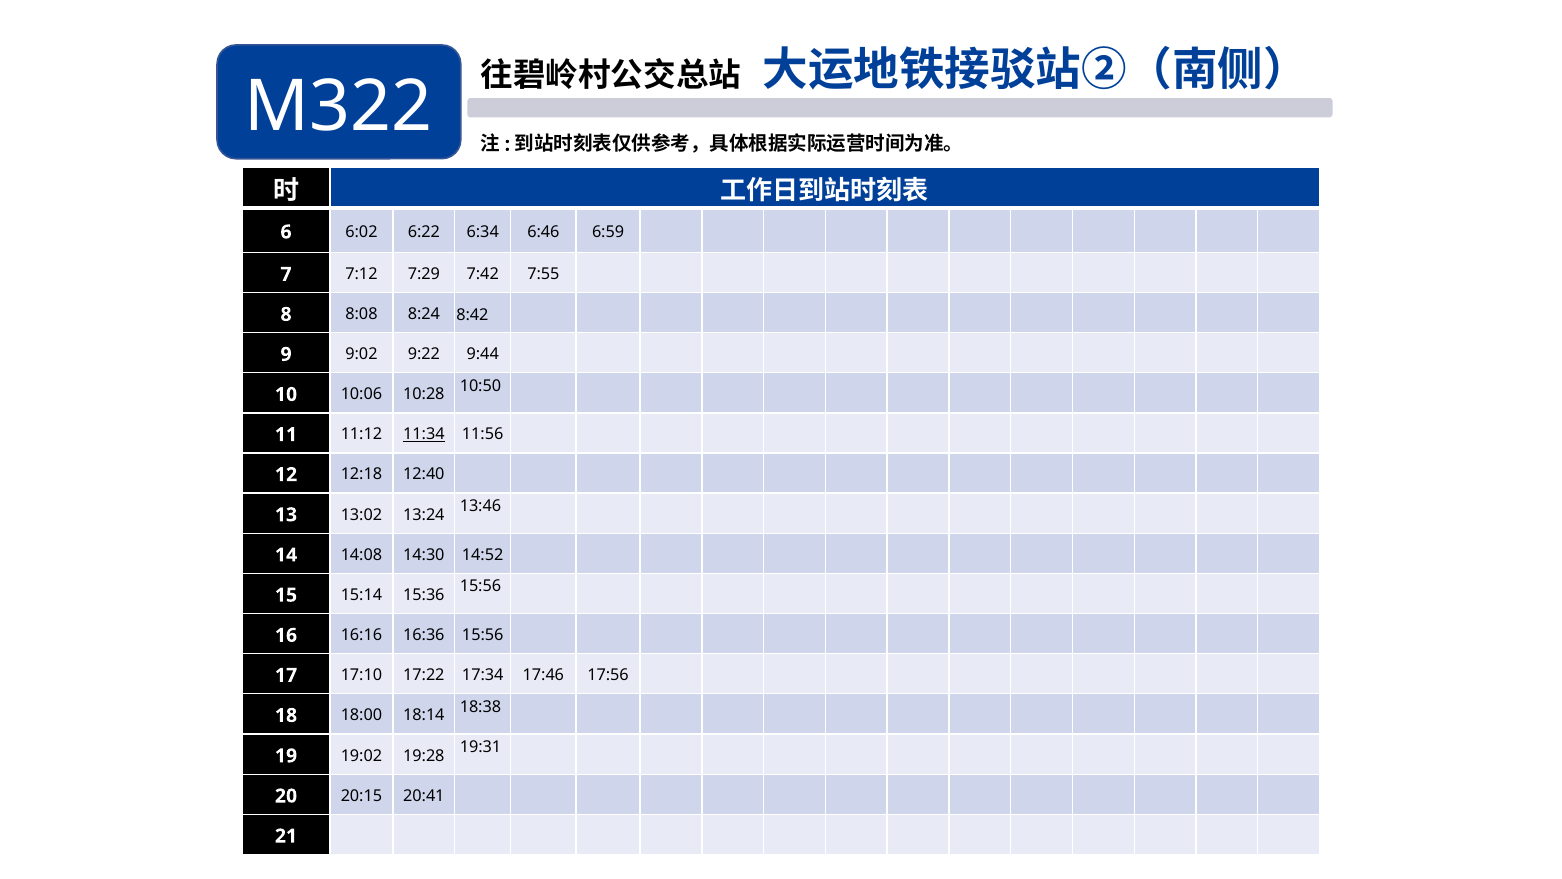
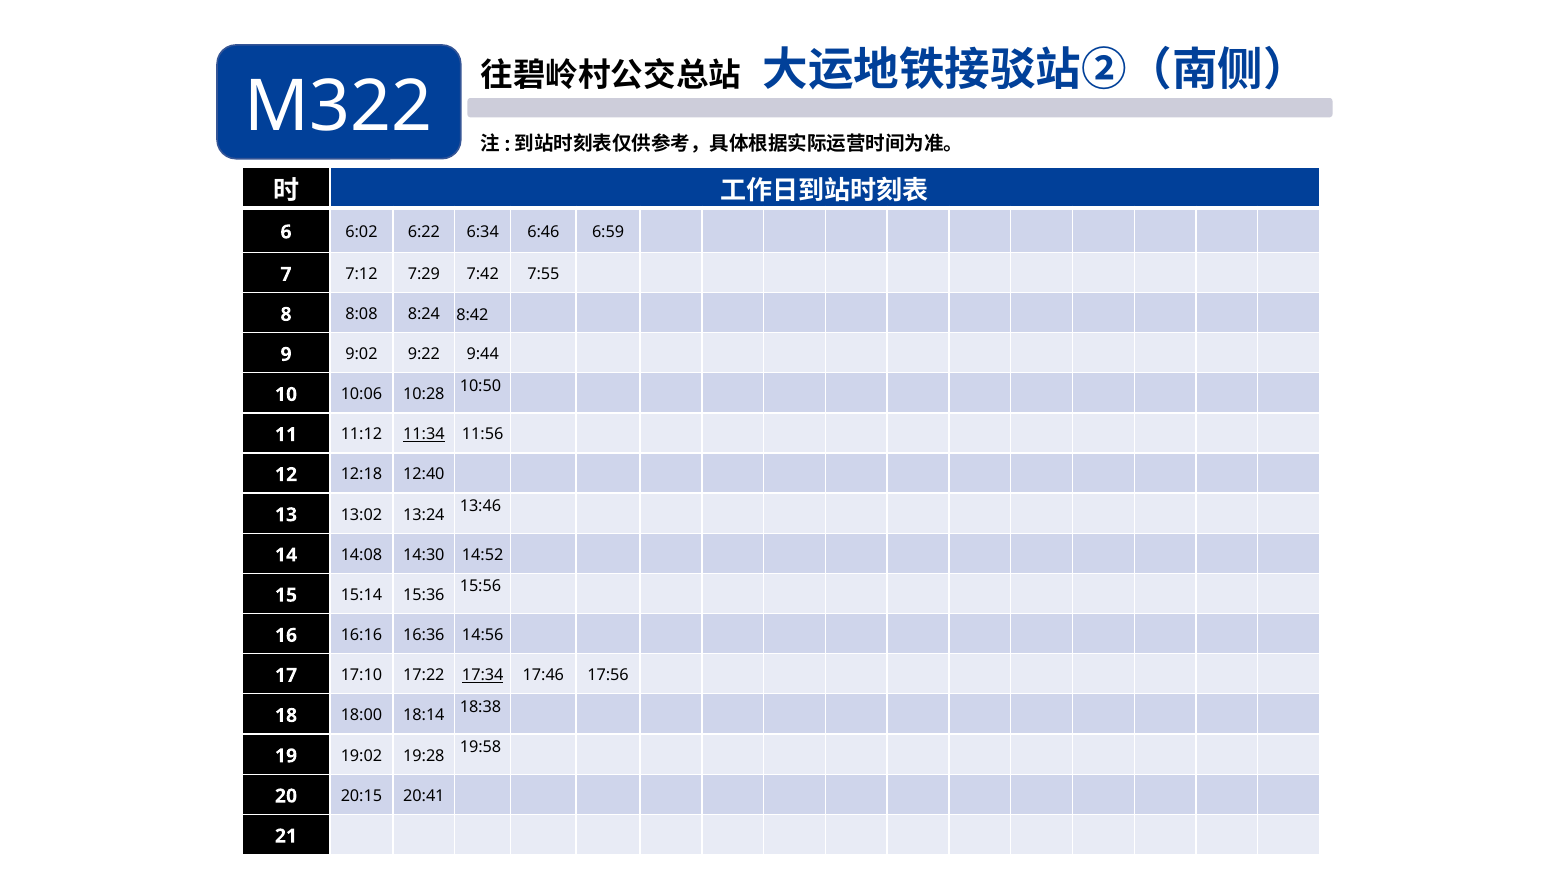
16:36 15:56: 15:56 -> 14:56 (483, 635)
17:34 underline: none -> present (483, 675)
19:31: 19:31 -> 19:58 (481, 747)
